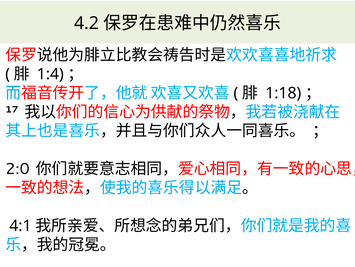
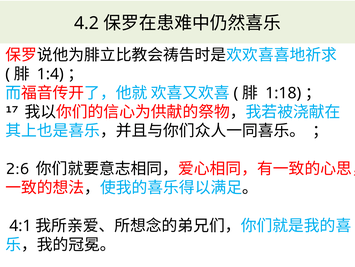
2:0: 2:0 -> 2:6 (17, 169)
